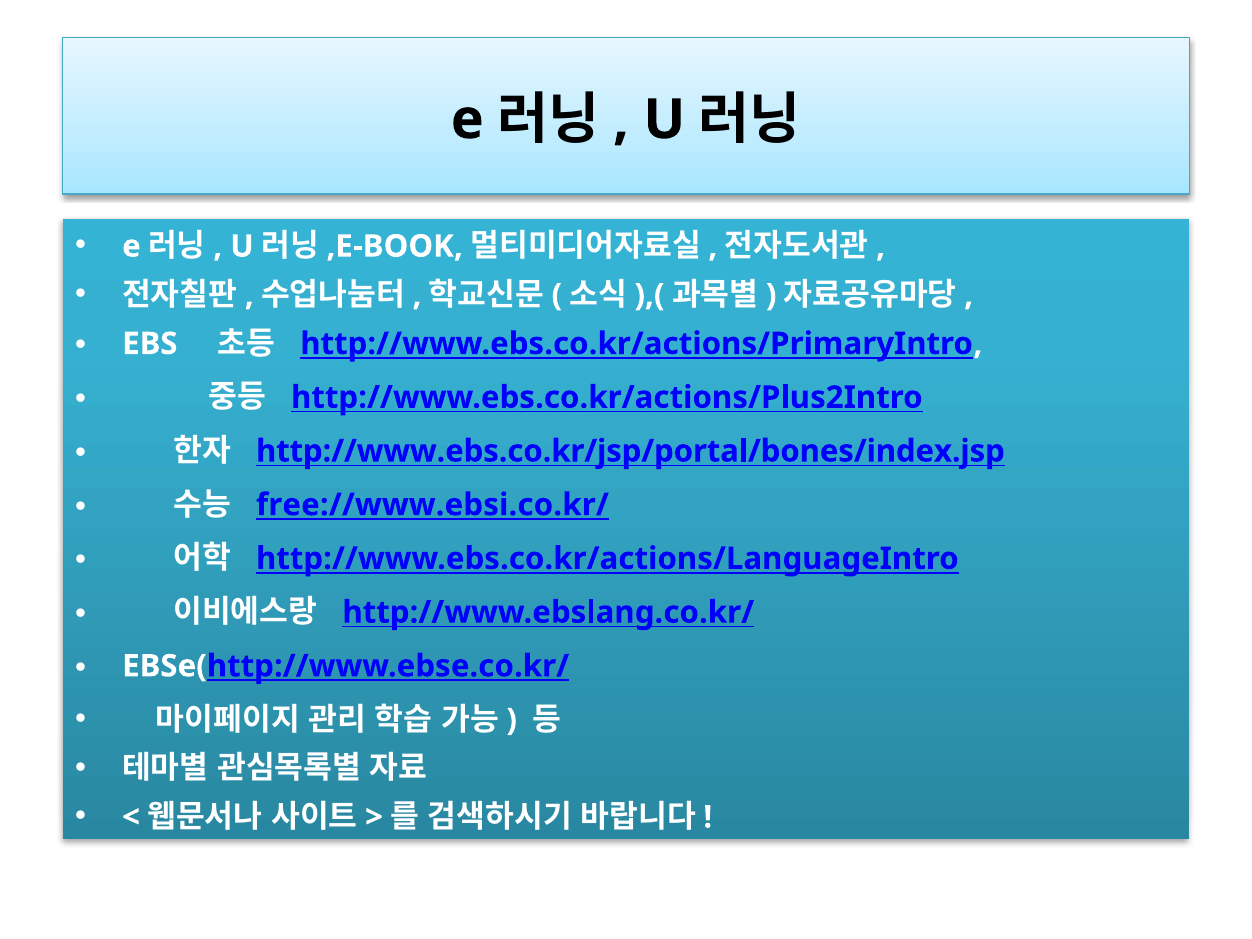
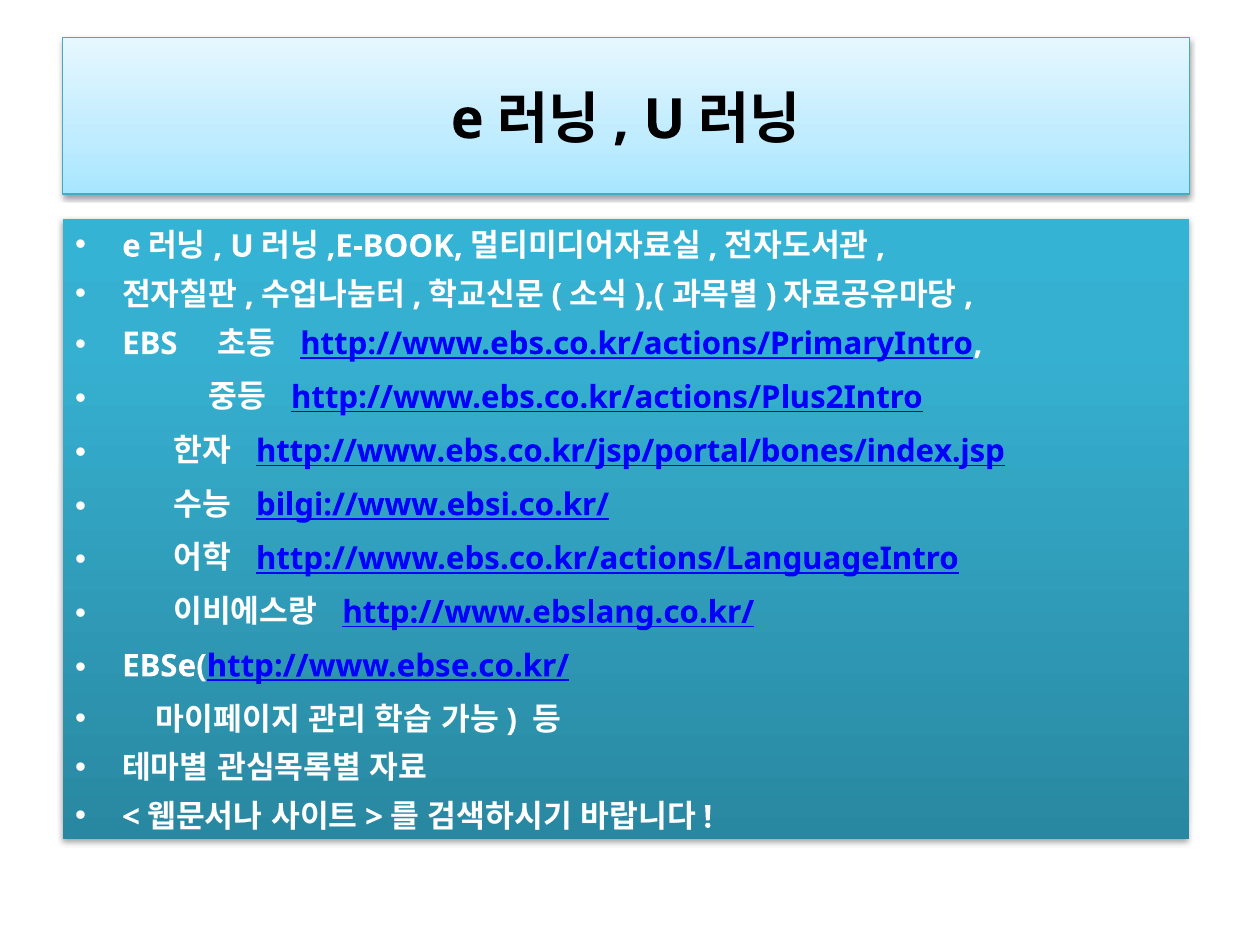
free://www.ebsi.co.kr/: free://www.ebsi.co.kr/ -> bilgi://www.ebsi.co.kr/ (433, 505)
